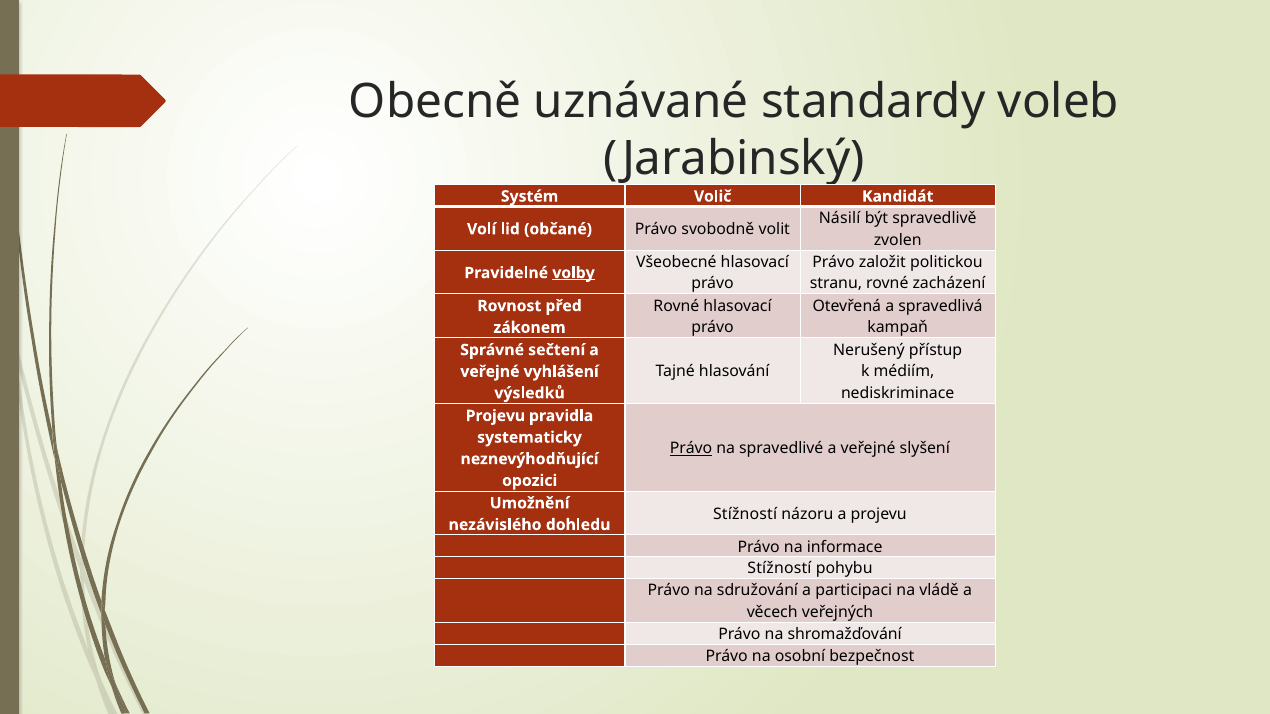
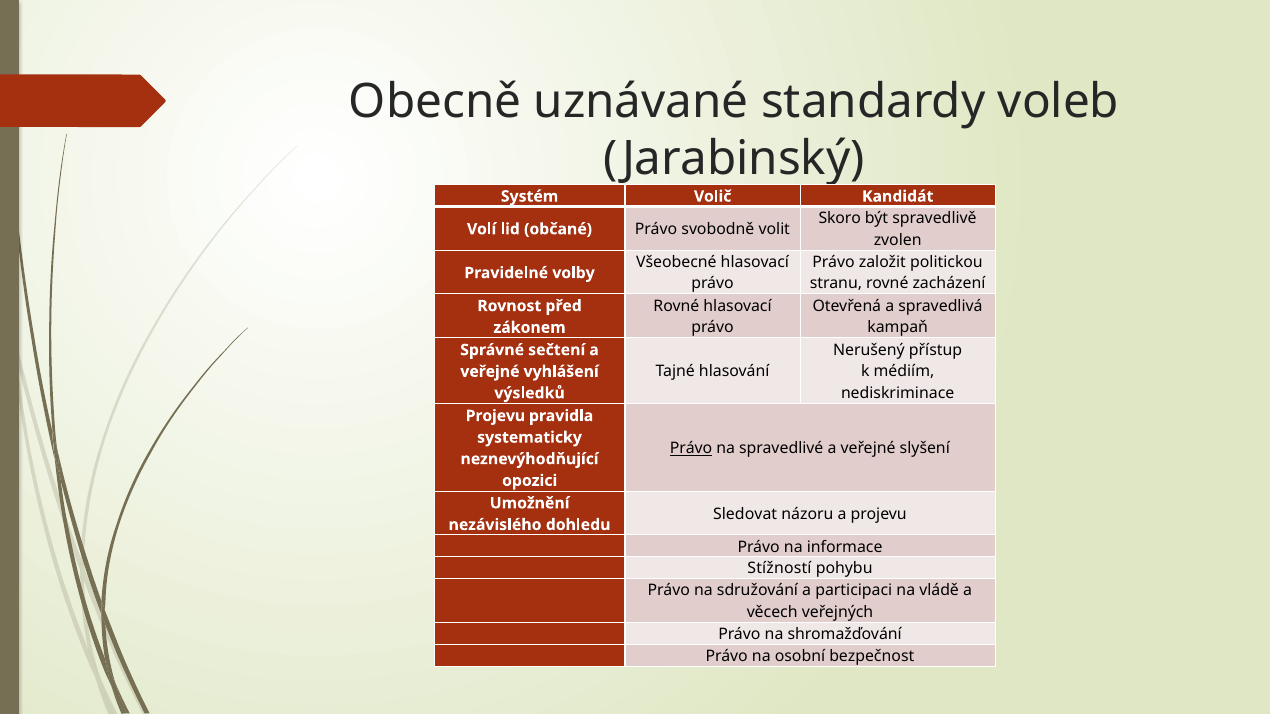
Násilí: Násilí -> Skoro (840, 218)
volby underline: present -> none (574, 273)
Stížností: Stížností -> Sledovat (745, 514)
